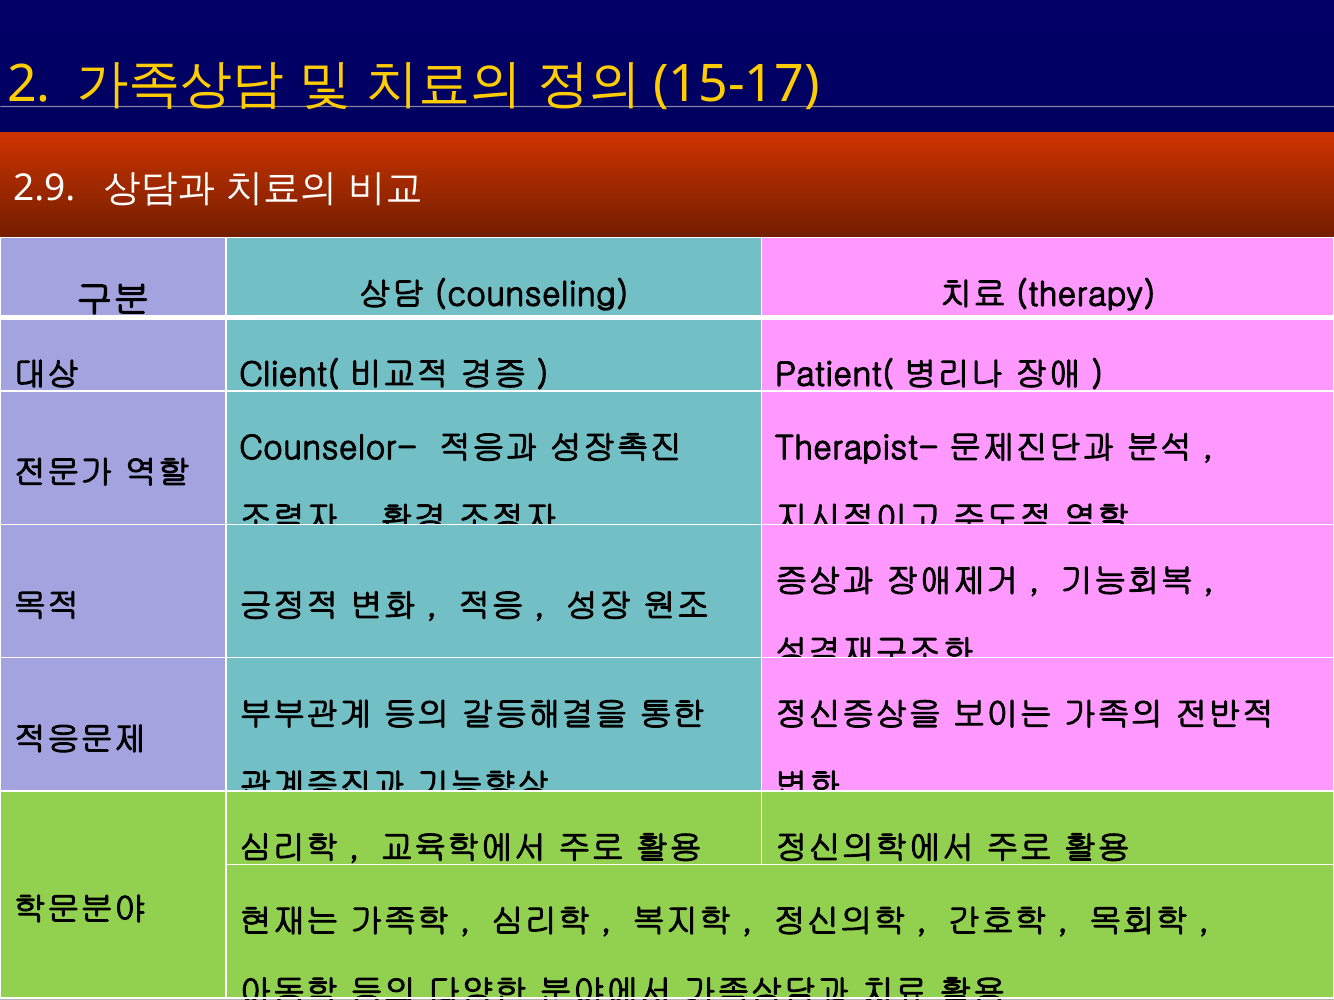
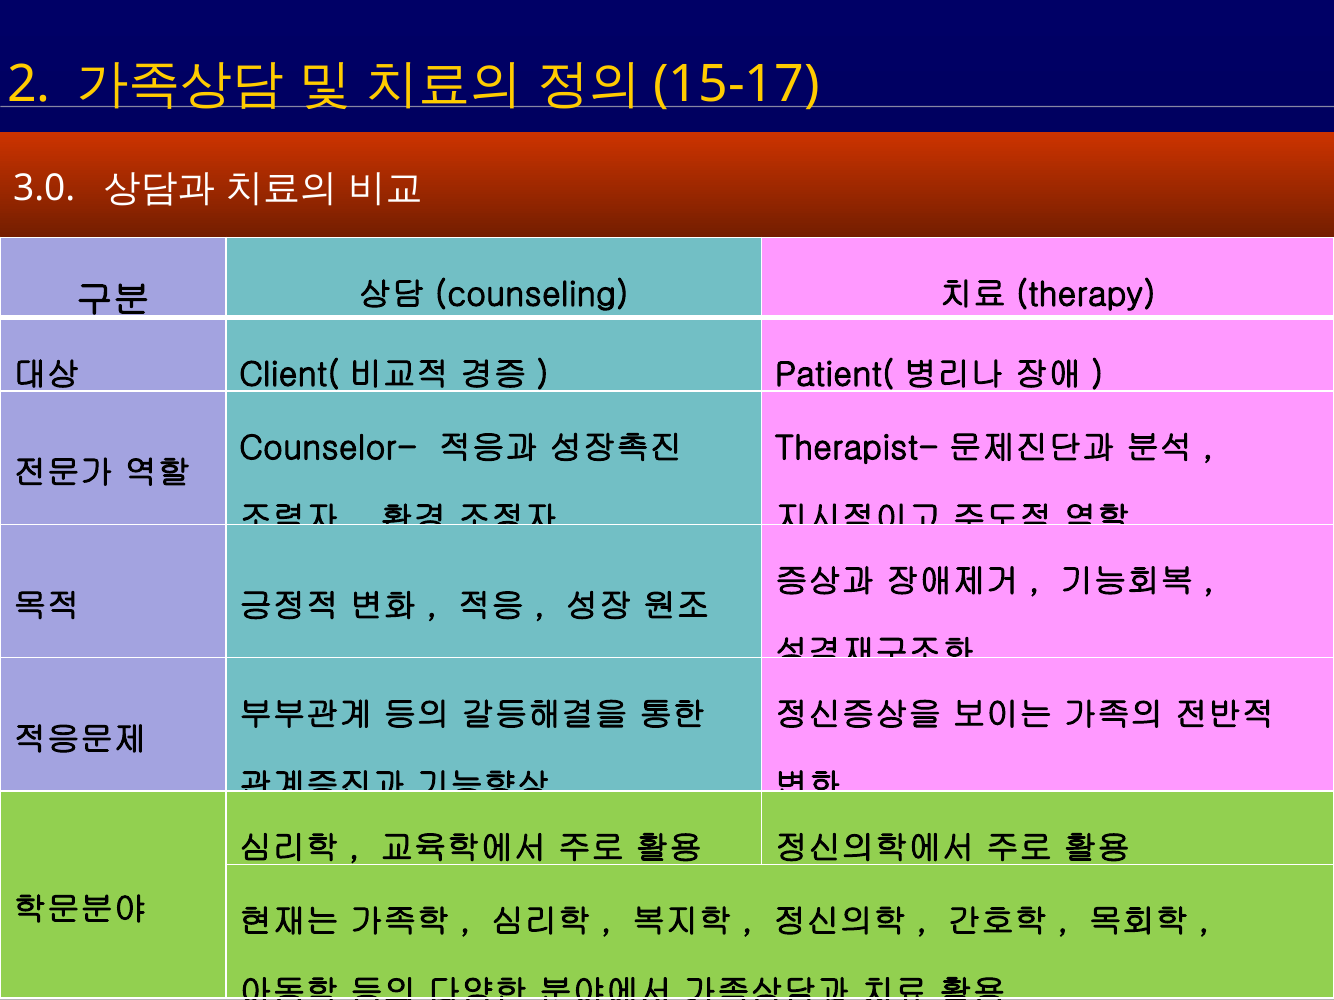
2.9: 2.9 -> 3.0 (44, 189)
